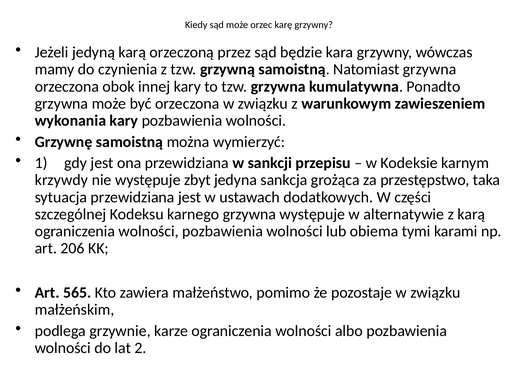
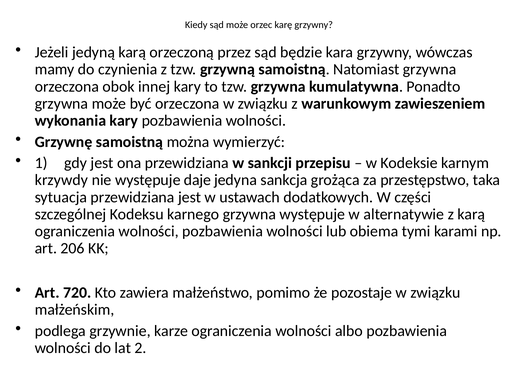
zbyt: zbyt -> daje (197, 180)
565: 565 -> 720 (77, 293)
